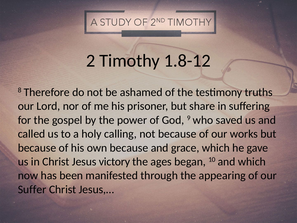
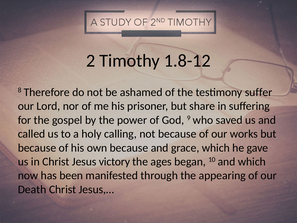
truths: truths -> suffer (259, 92)
Suffer: Suffer -> Death (32, 189)
